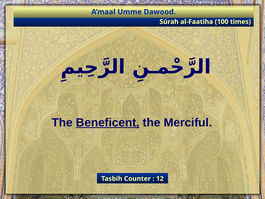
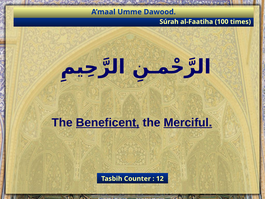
Merciful underline: none -> present (188, 122)
